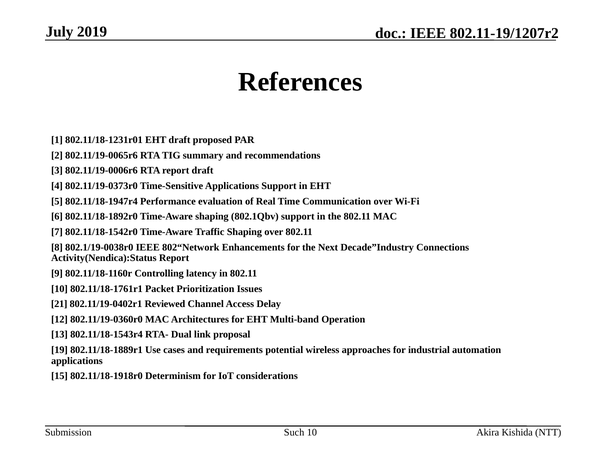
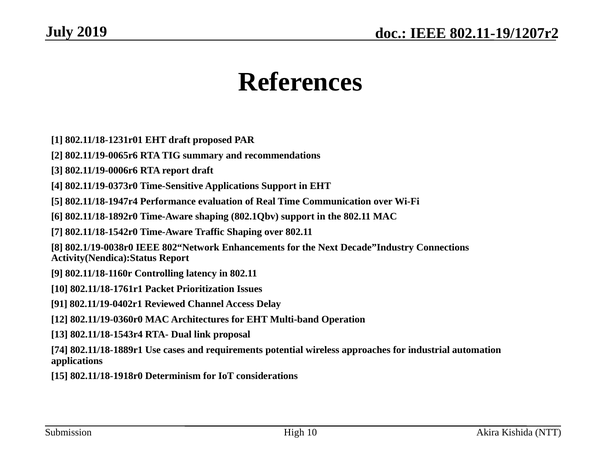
21: 21 -> 91 (59, 304)
19: 19 -> 74 (59, 350)
Such: Such -> High (294, 432)
